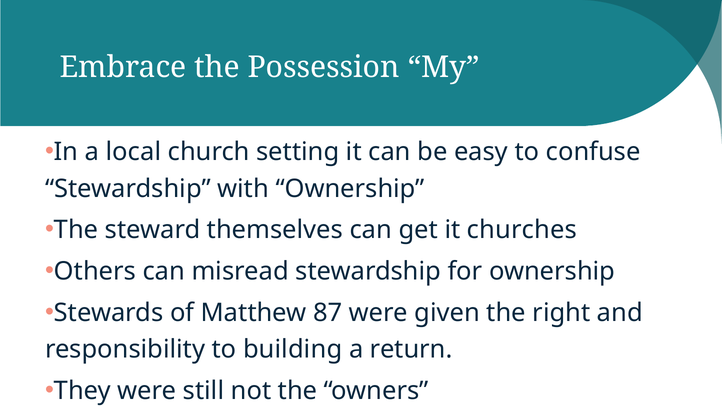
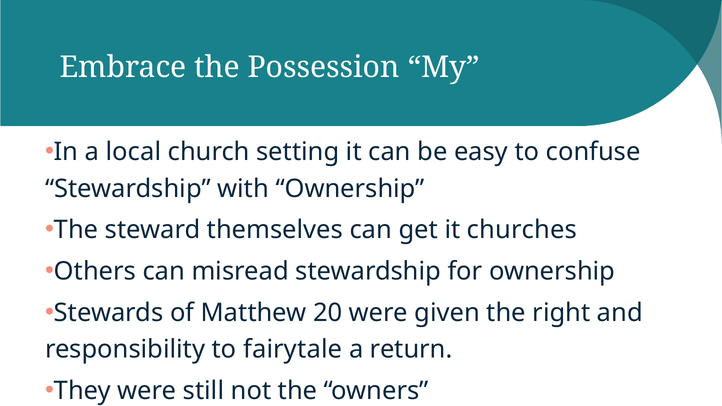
87: 87 -> 20 (328, 313)
building: building -> fairytale (293, 350)
